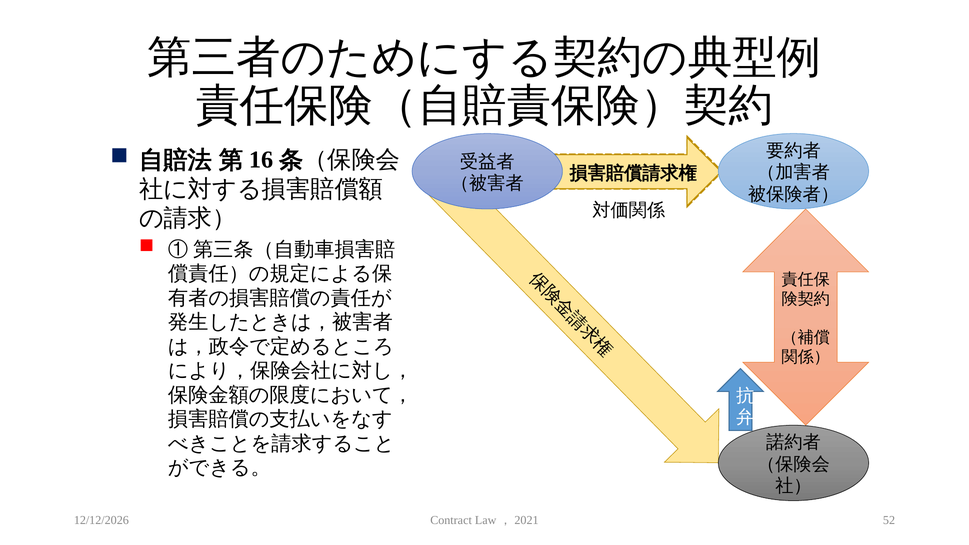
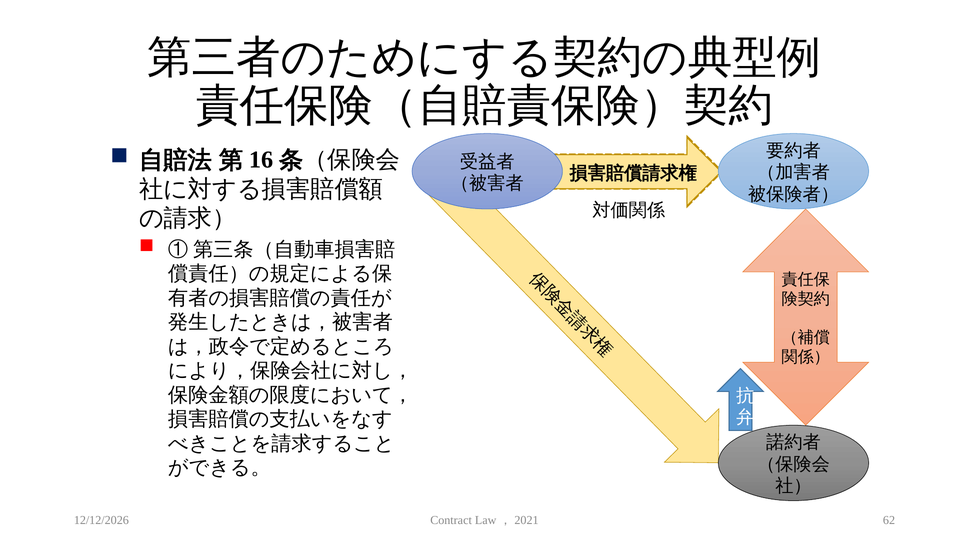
52: 52 -> 62 (889, 521)
